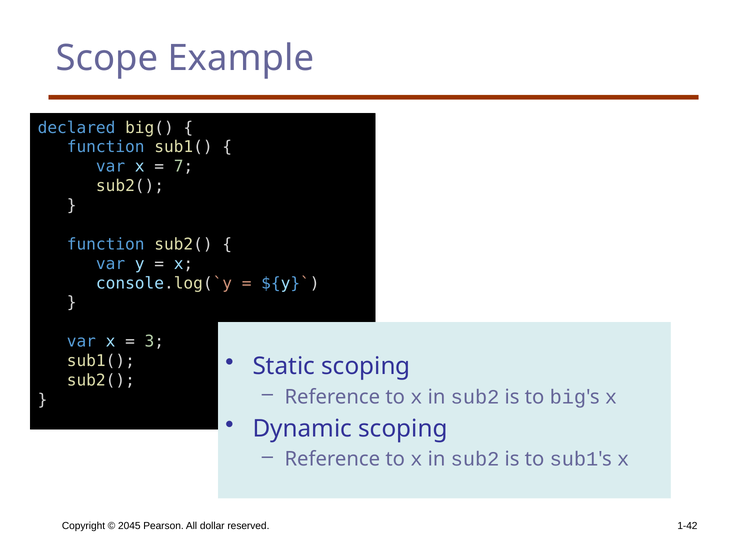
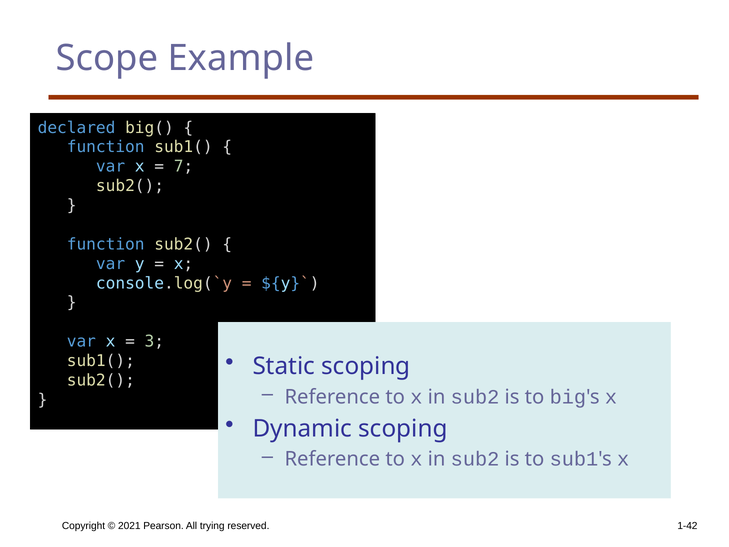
2045: 2045 -> 2021 (129, 526)
dollar: dollar -> trying (212, 526)
